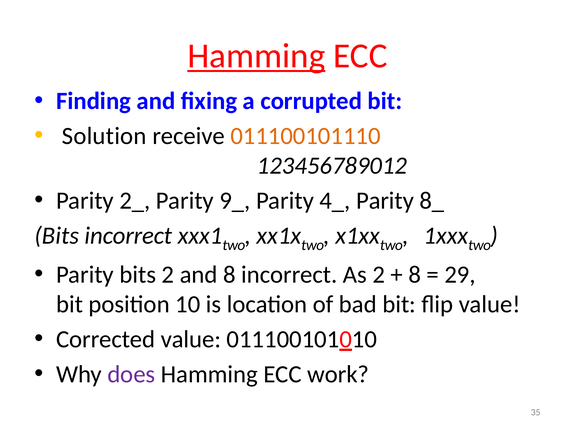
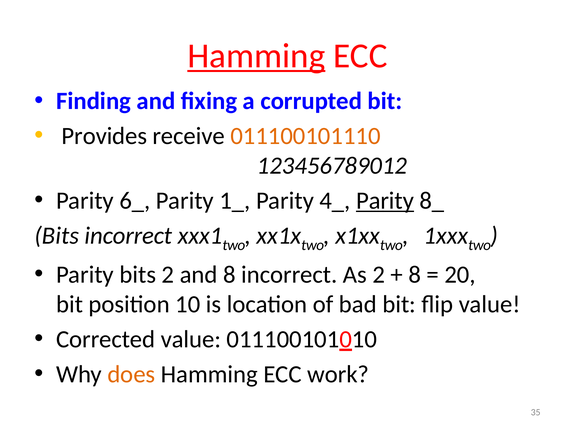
Solution: Solution -> Provides (104, 136)
2_: 2_ -> 6_ (135, 200)
9_: 9_ -> 1_ (235, 200)
Parity underline: none -> present (385, 200)
29: 29 -> 20 (460, 274)
does colour: purple -> orange (131, 374)
